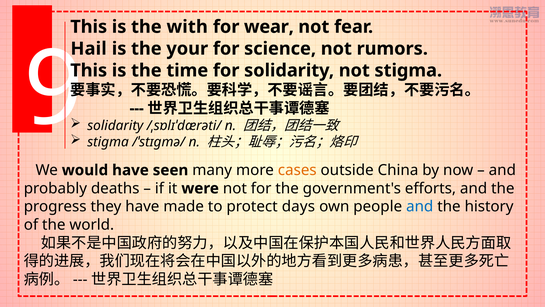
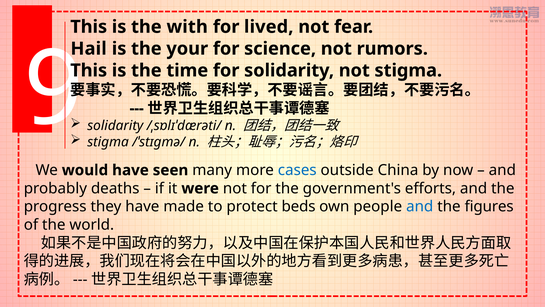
wear: wear -> lived (269, 27)
cases colour: orange -> blue (297, 170)
days: days -> beds (299, 206)
history: history -> figures (489, 206)
